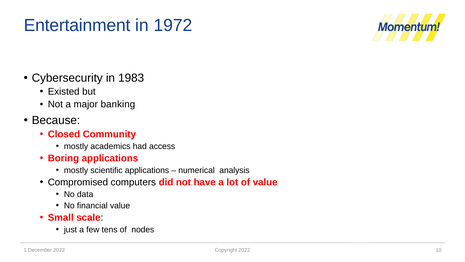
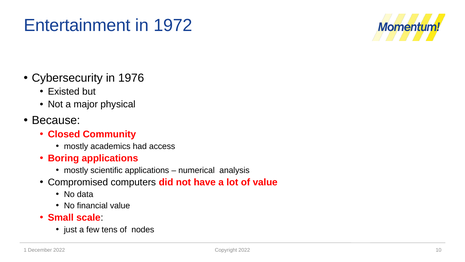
1983: 1983 -> 1976 (131, 78)
banking: banking -> physical (118, 104)
